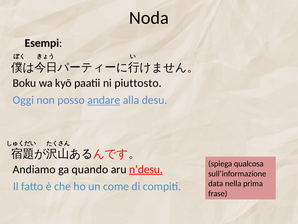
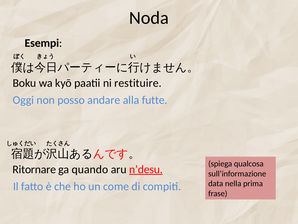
piuttosto: piuttosto -> restituire (138, 83)
andare underline: present -> none (104, 100)
desu: desu -> futte (155, 100)
Andiamo: Andiamo -> Ritornare (34, 169)
